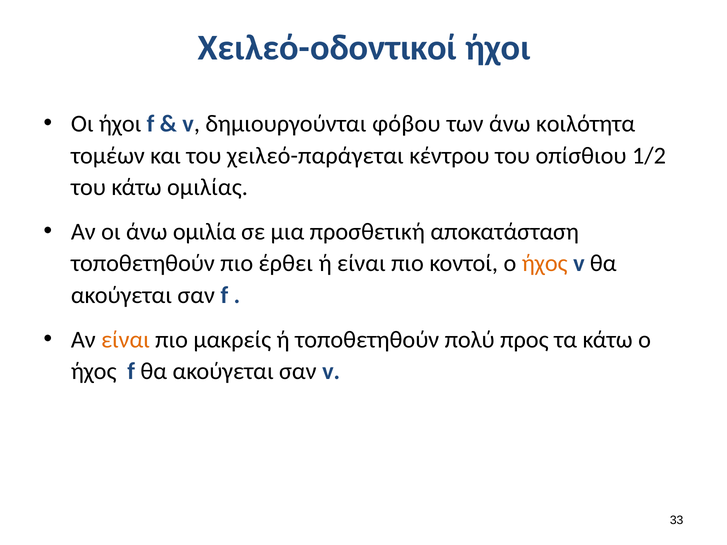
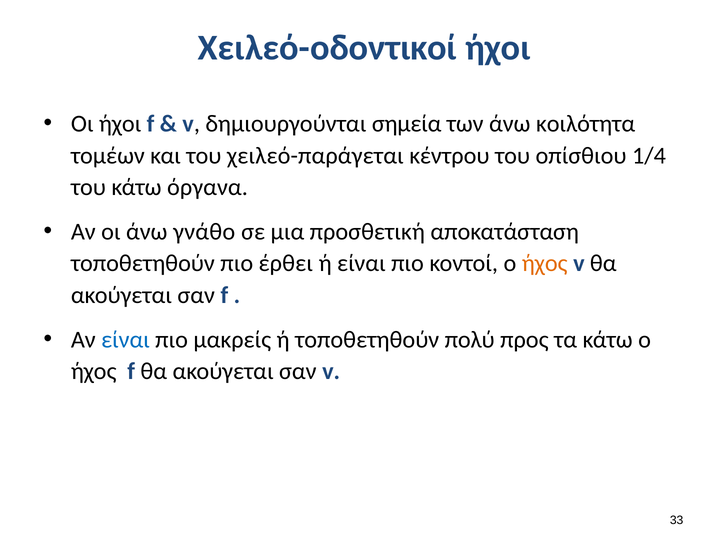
φόβου: φόβου -> σημεία (407, 124)
1/2: 1/2 -> 1/4 (649, 156)
ομιλίας: ομιλίας -> όργανα (207, 188)
ομιλία: ομιλία -> γνάθο (204, 232)
είναι colour: orange -> blue (125, 340)
